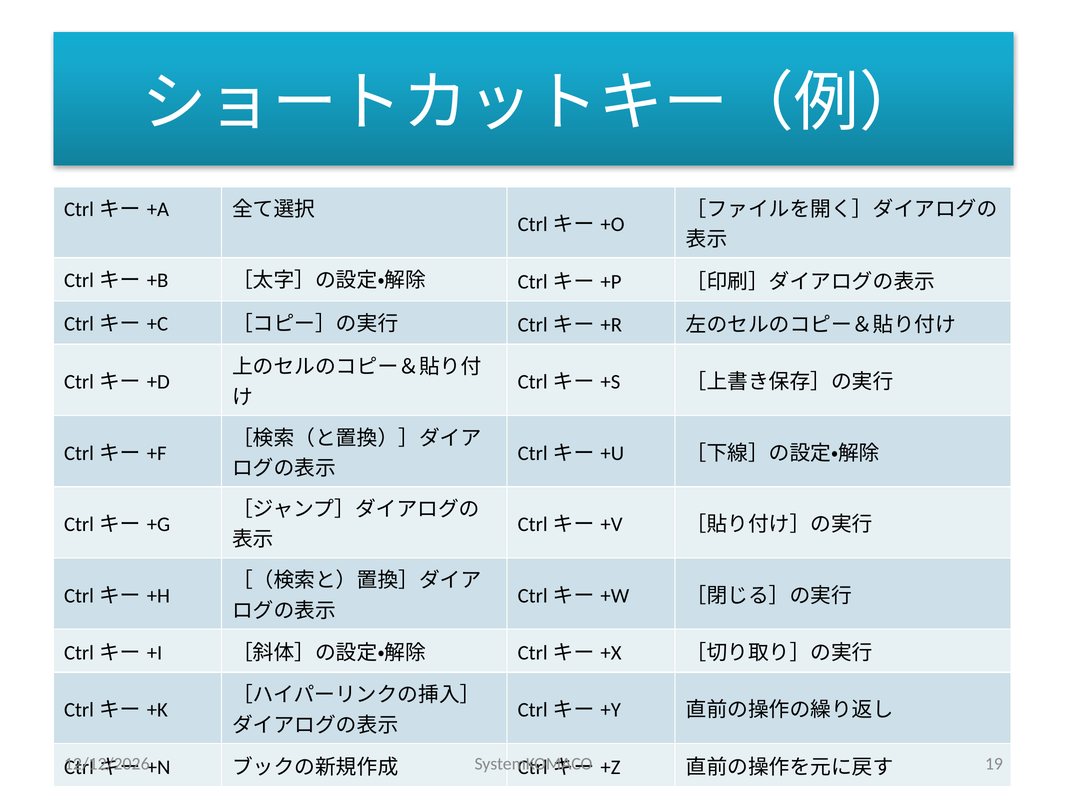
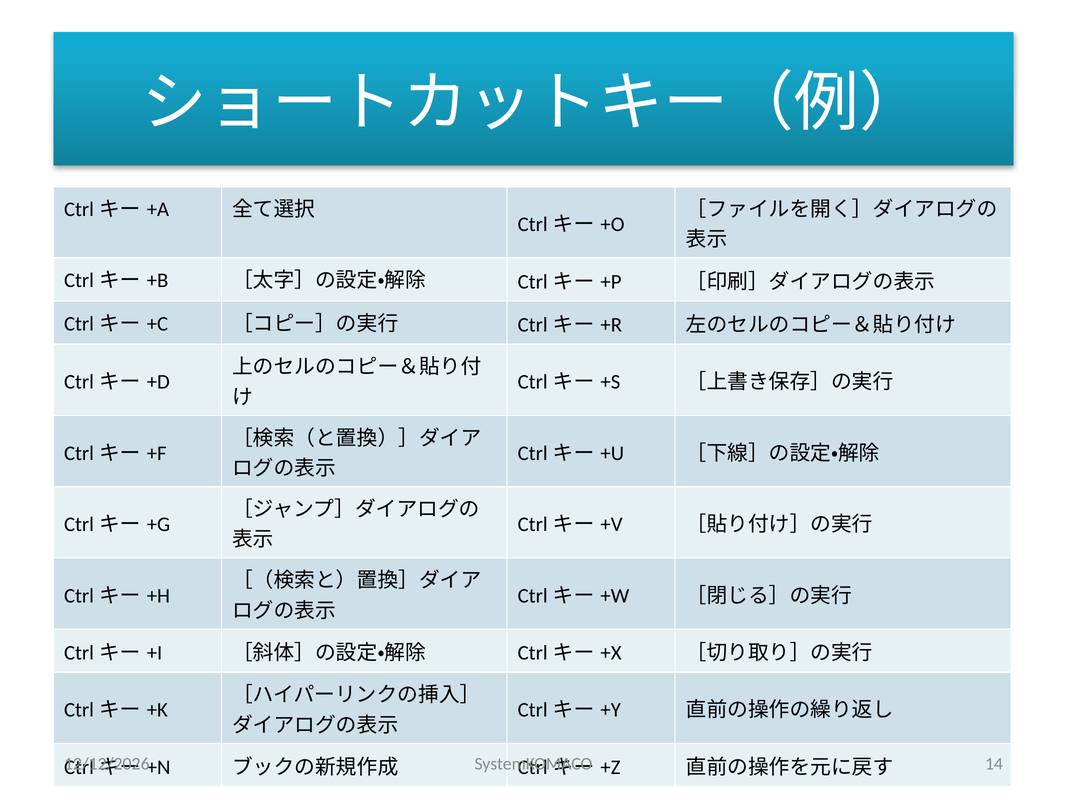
19: 19 -> 14 (994, 764)
